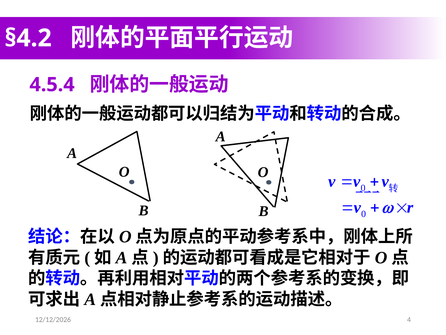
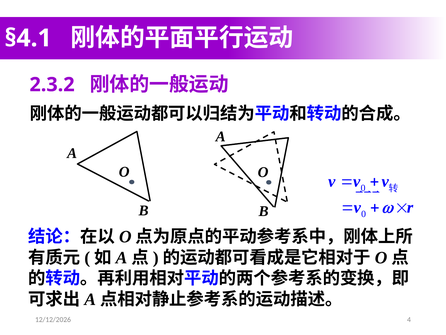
§4.2: §4.2 -> §4.1 (28, 38)
4.5.4: 4.5.4 -> 2.3.2 (52, 85)
